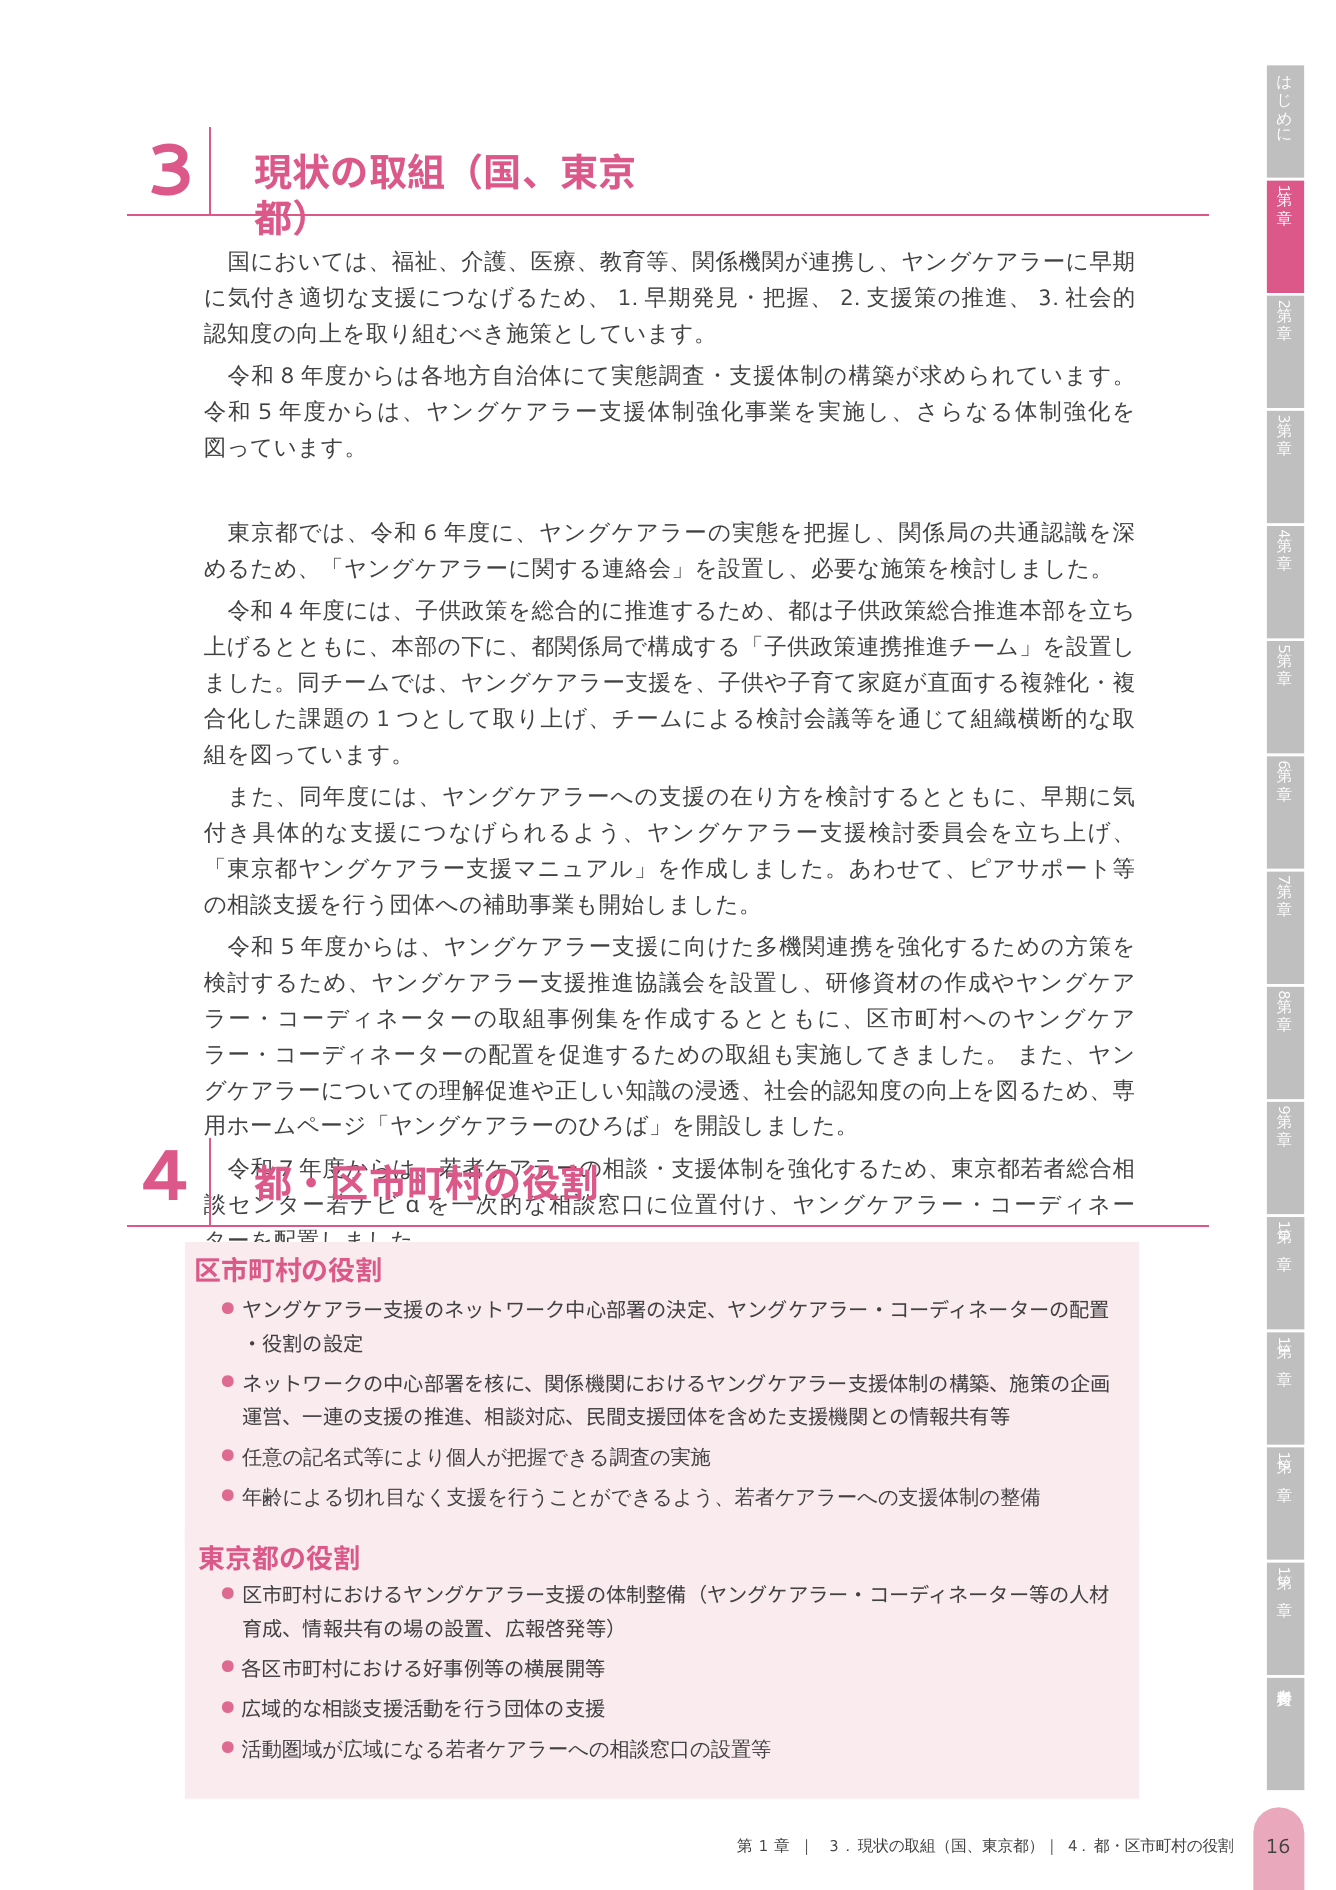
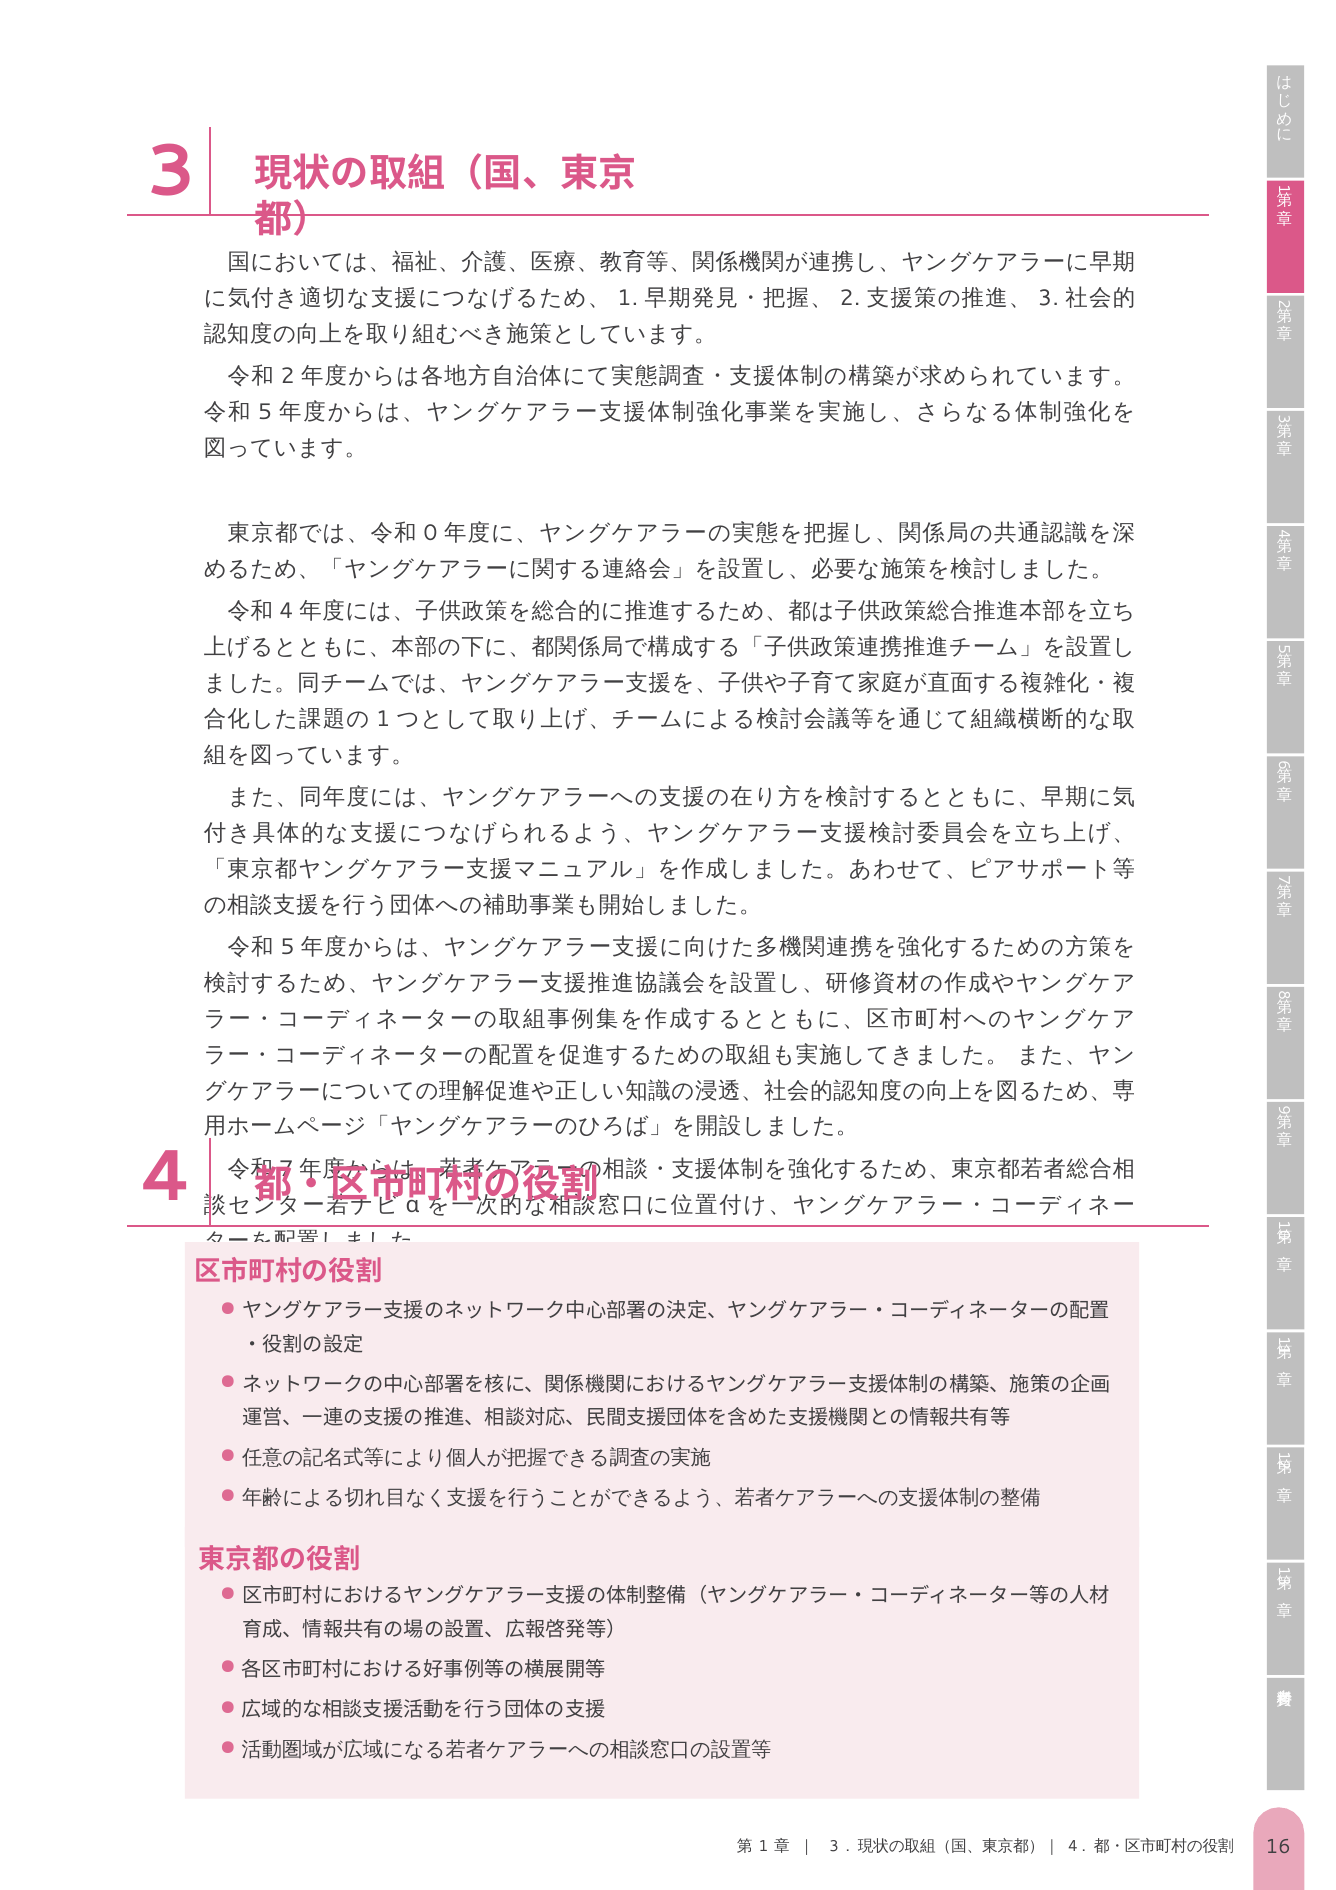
8: 8 -> 2 (288, 376)
6: 6 -> 0 (430, 533)
